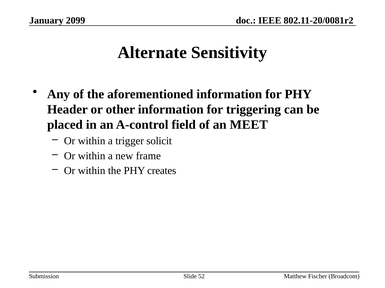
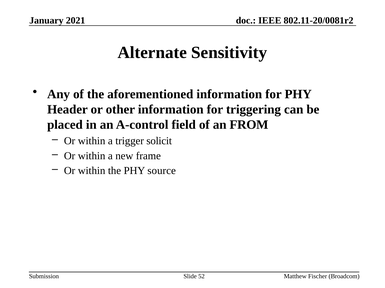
2099: 2099 -> 2021 (76, 21)
MEET: MEET -> FROM (249, 125)
creates: creates -> source (162, 171)
